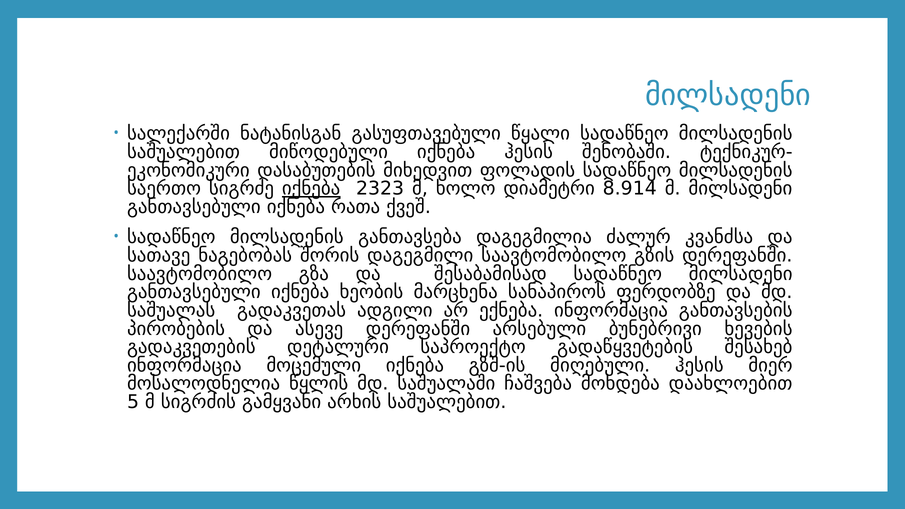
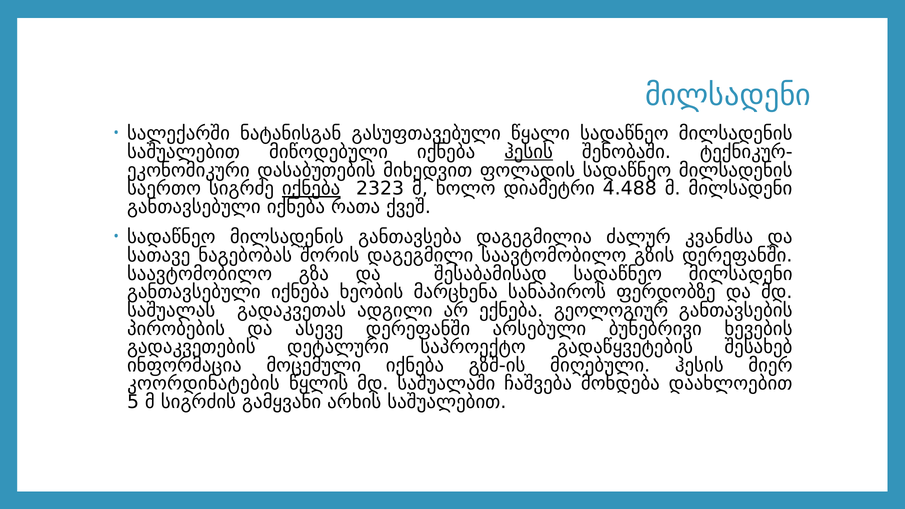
ჰესის underline: none -> present (529, 152)
8.914: 8.914 -> 4.488 (630, 189)
ექნება ინფორმაცია: ინფორმაცია -> გეოლოგიურ (611, 310)
მოსალოდნელია: მოსალოდნელია -> კოორდინატების (203, 384)
